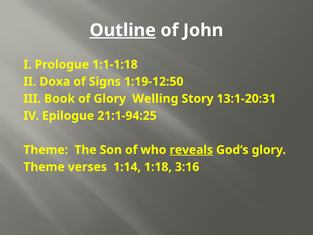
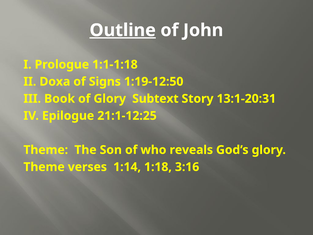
Welling: Welling -> Subtext (155, 99)
21:1-94:25: 21:1-94:25 -> 21:1-12:25 (127, 116)
reveals underline: present -> none (191, 150)
